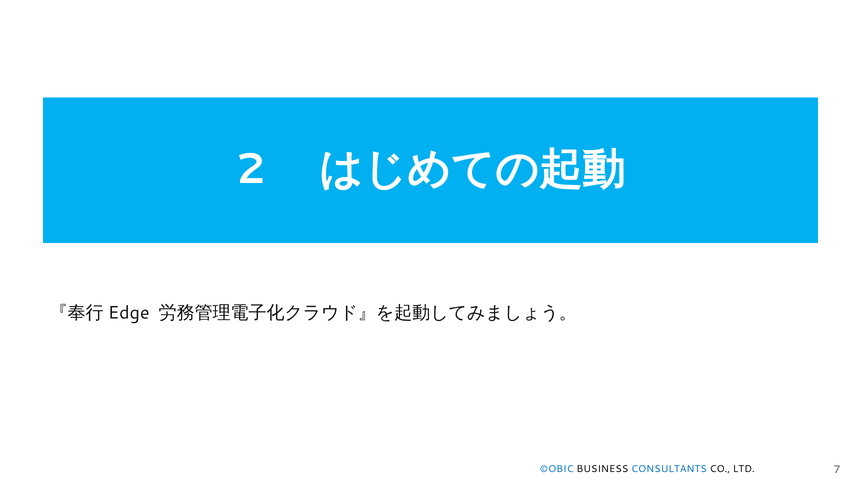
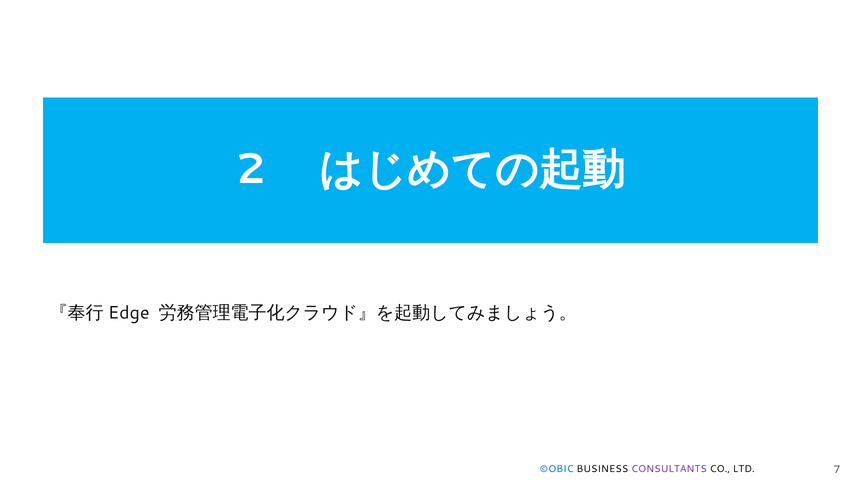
CONSULTANTS colour: blue -> purple (669, 468)
